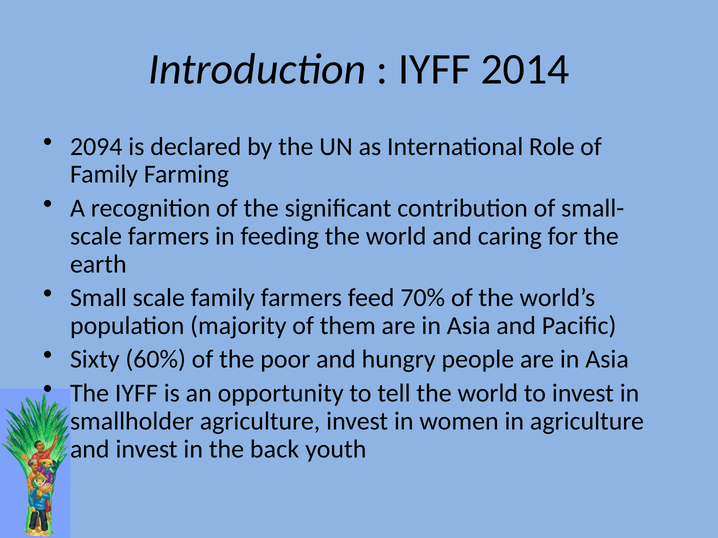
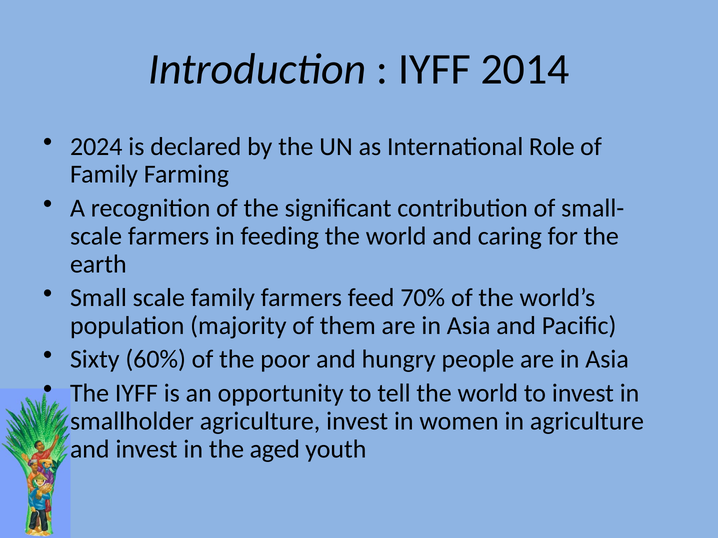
2094: 2094 -> 2024 (96, 147)
back: back -> aged (275, 449)
